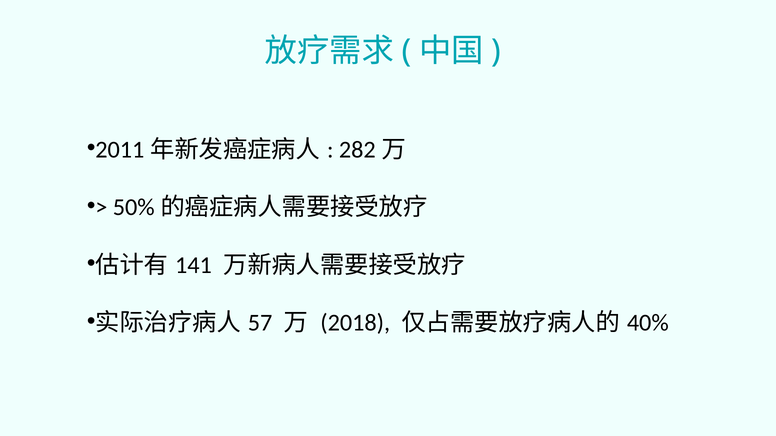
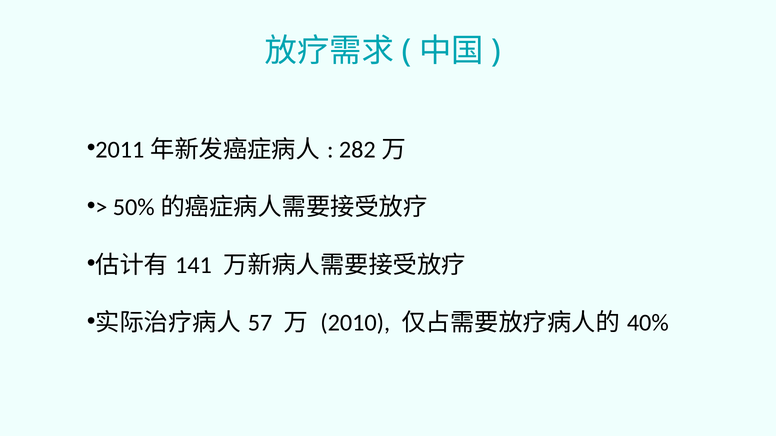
2018: 2018 -> 2010 (355, 323)
